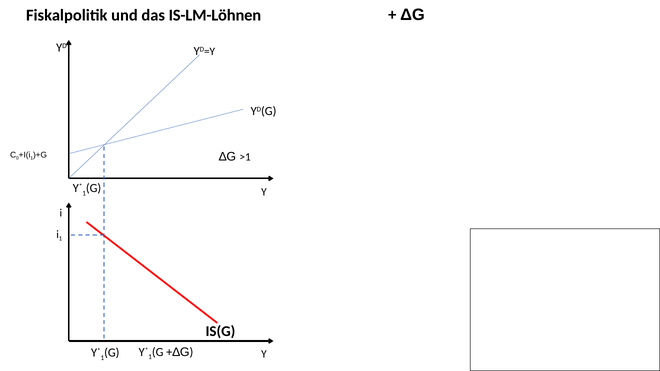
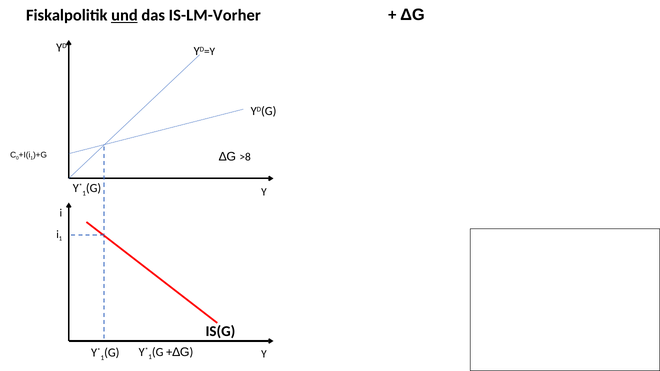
und underline: none -> present (124, 16)
IS-LM-Löhnen: IS-LM-Löhnen -> IS-LM-Vorher (215, 16)
>1: >1 -> >8 (245, 157)
